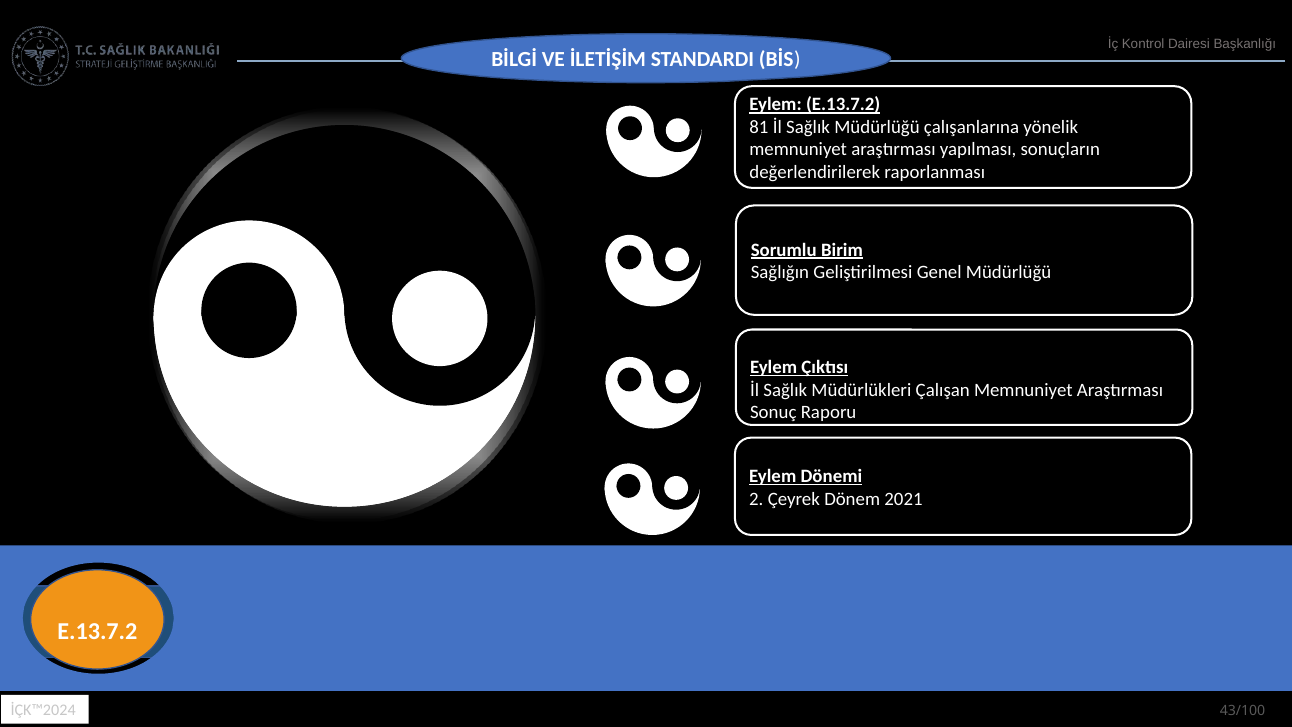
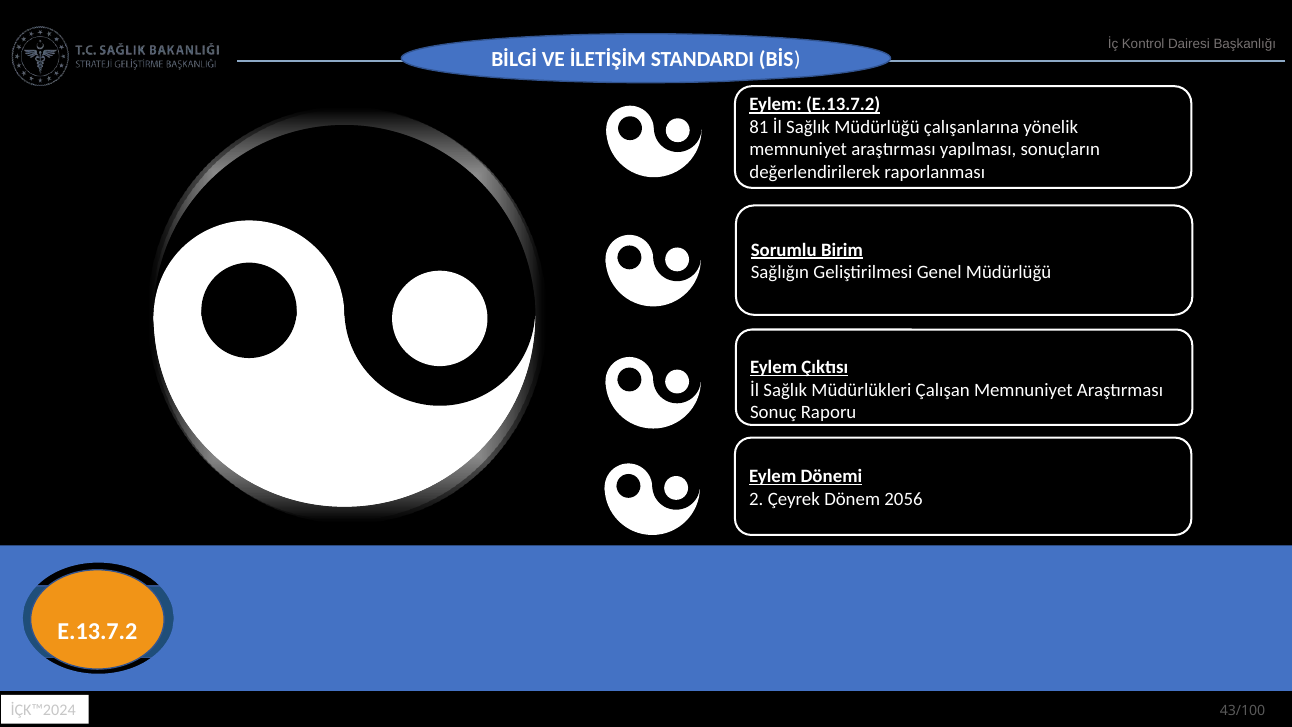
2021: 2021 -> 2056 (904, 499)
